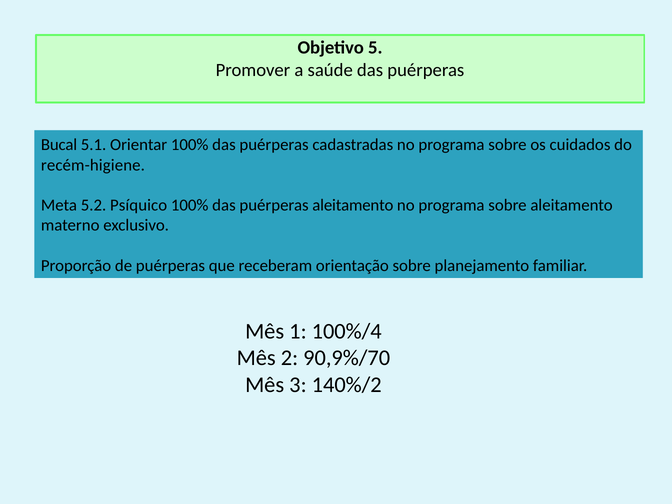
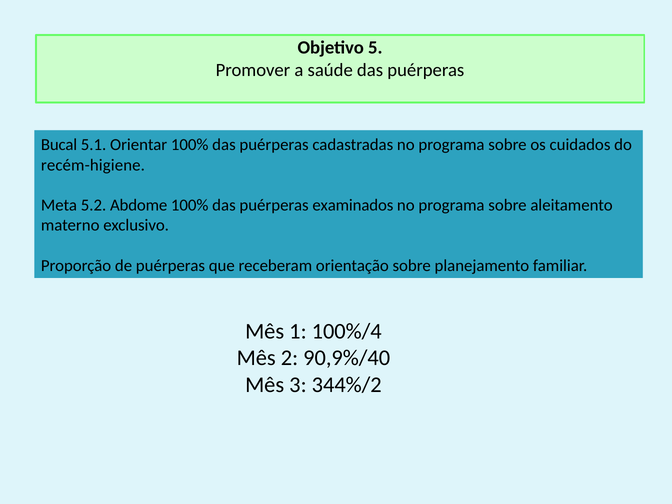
Psíquico: Psíquico -> Abdome (139, 205)
puérperas aleitamento: aleitamento -> examinados (353, 205)
90,9%/70: 90,9%/70 -> 90,9%/40 (347, 358)
140%/2: 140%/2 -> 344%/2 (347, 385)
